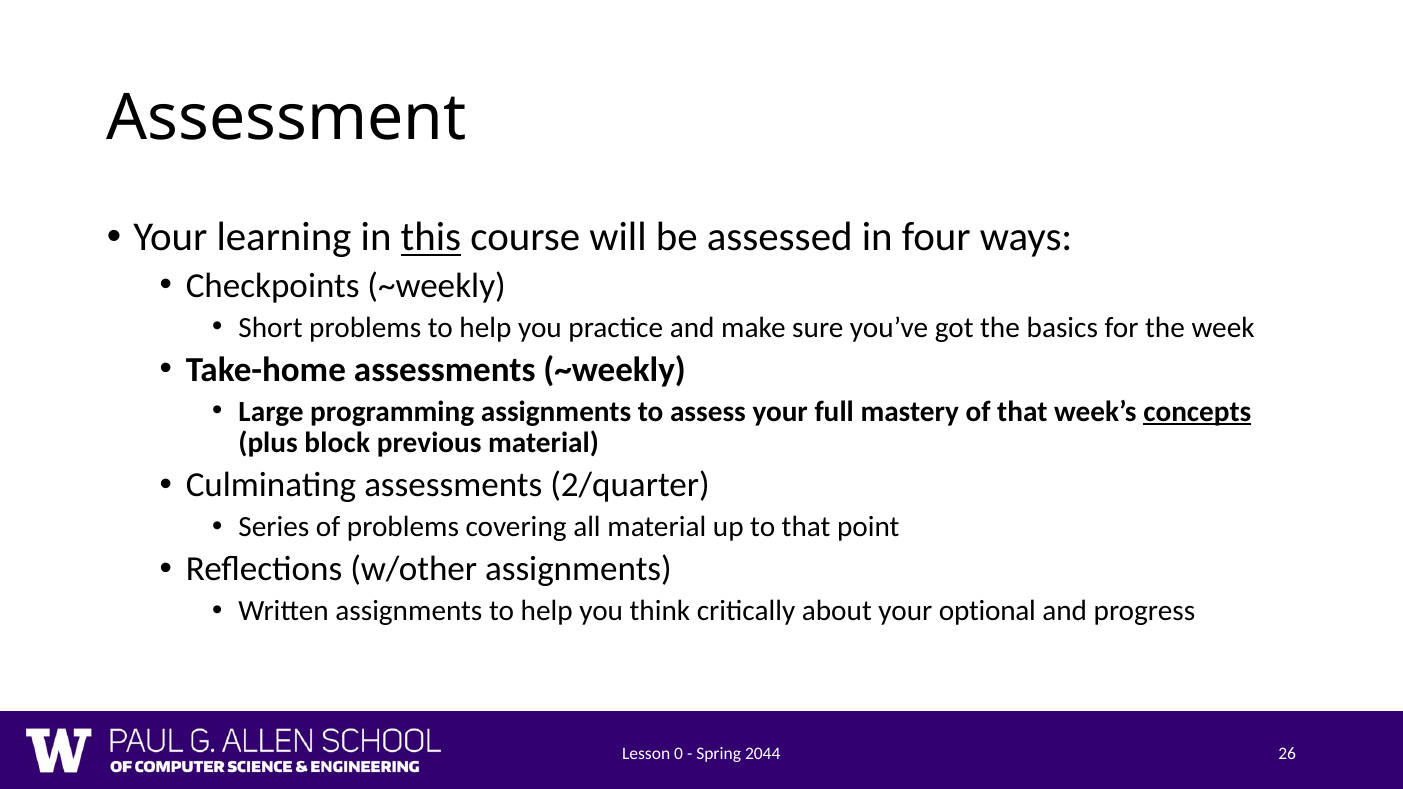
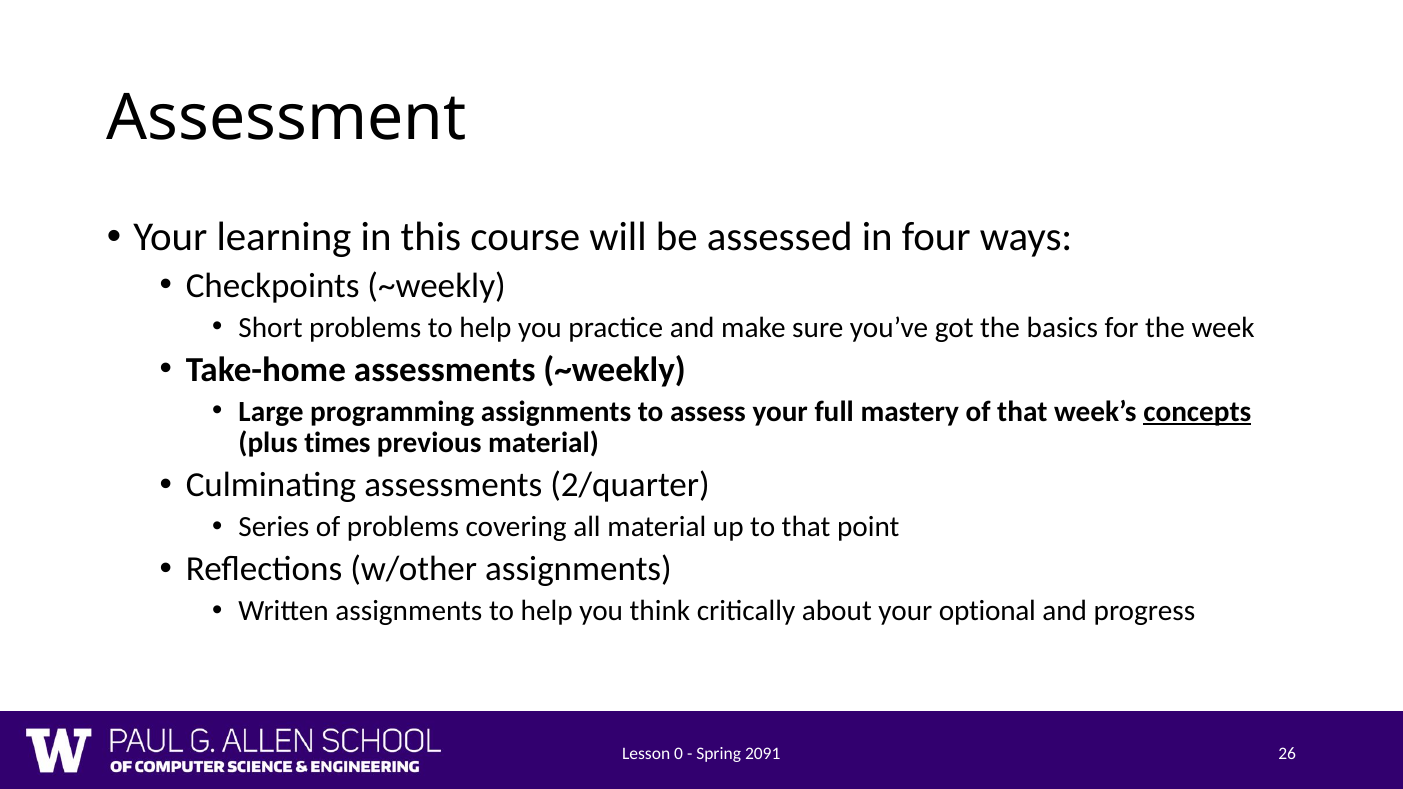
this underline: present -> none (431, 237)
block: block -> times (337, 443)
2044: 2044 -> 2091 (763, 753)
